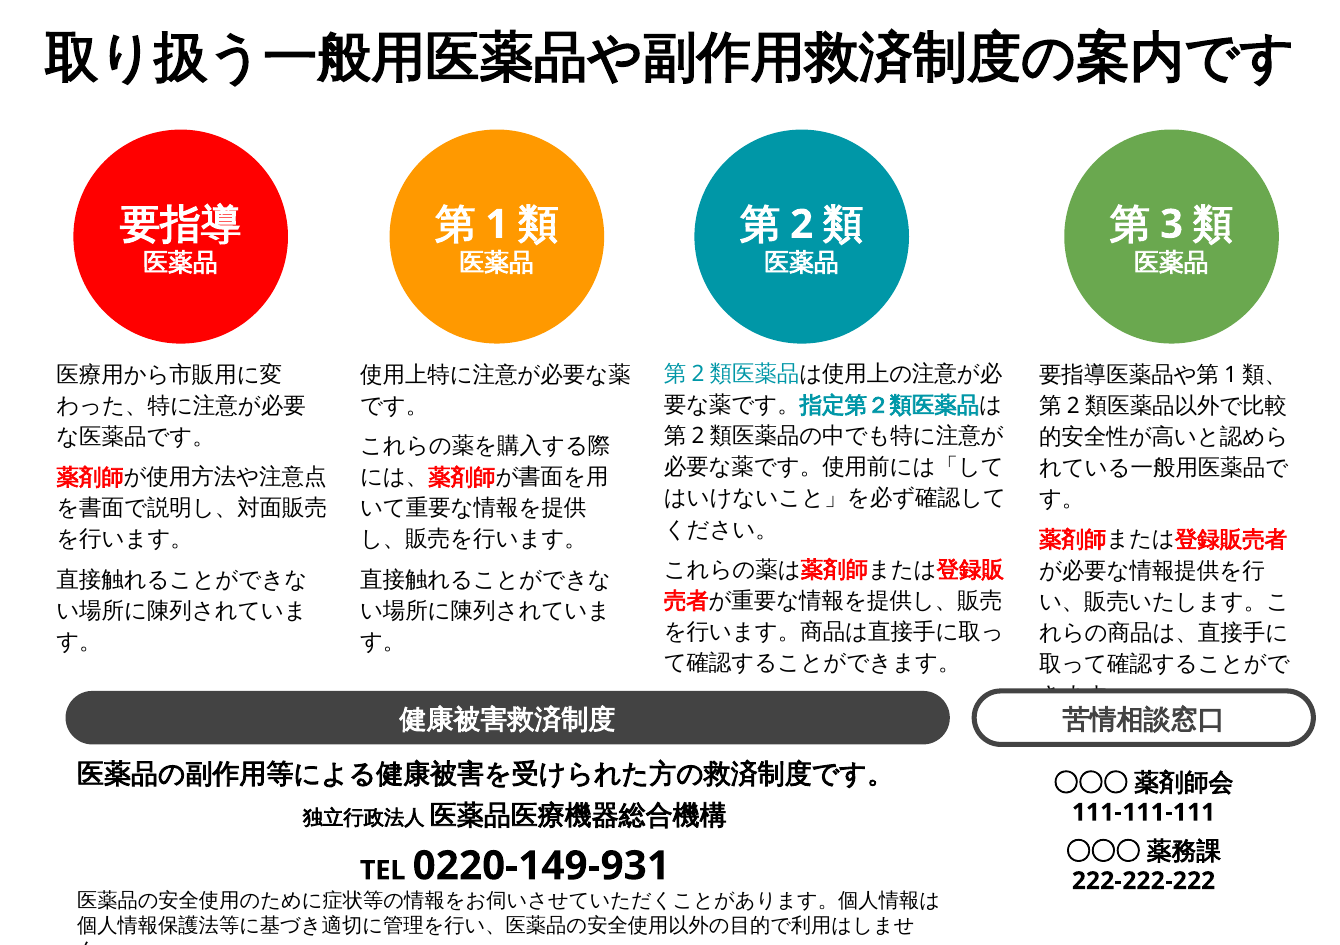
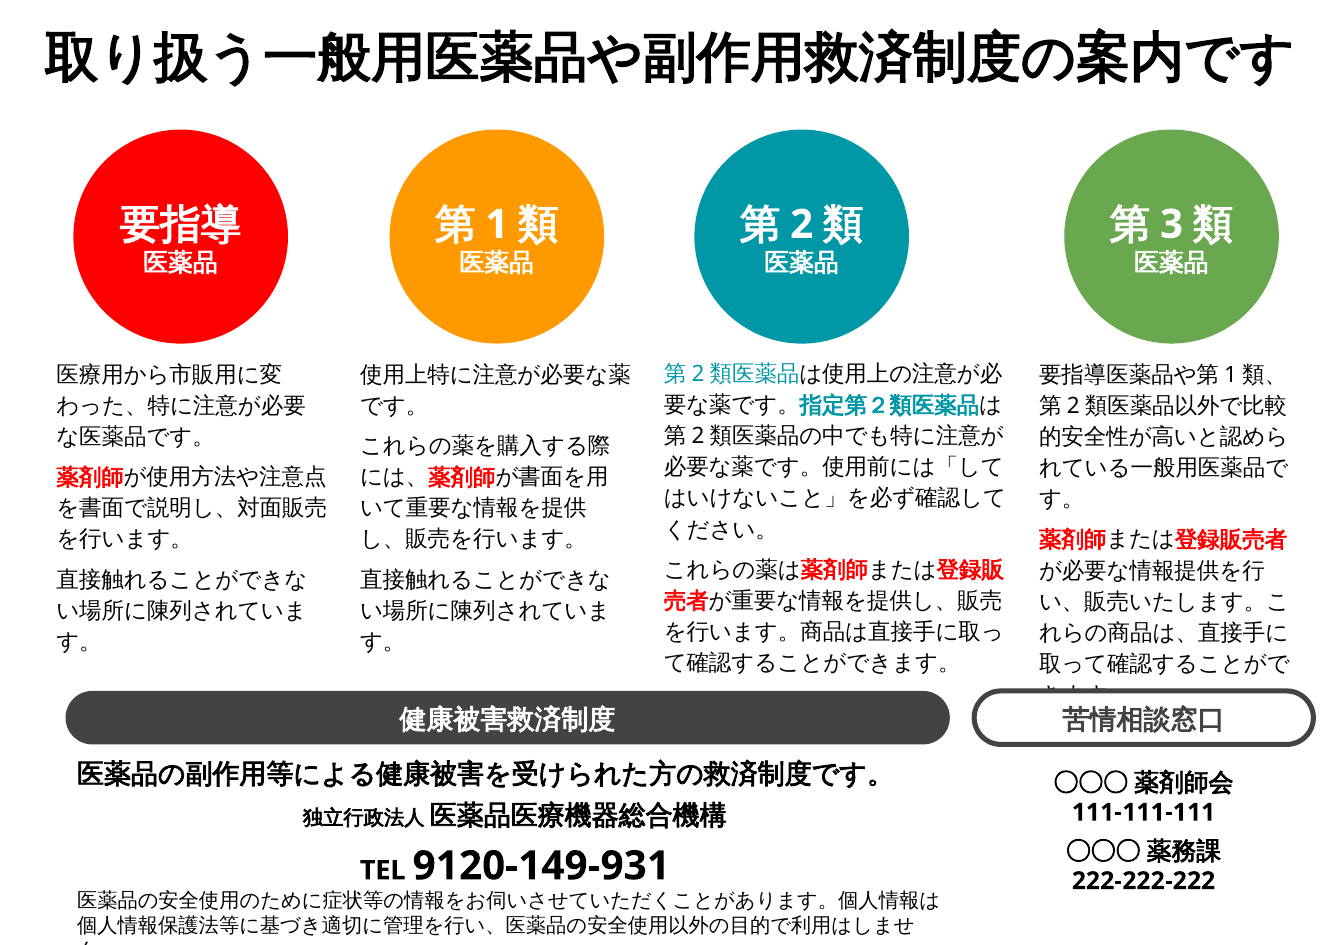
0220-149-931: 0220-149-931 -> 9120-149-931 (541, 865)
